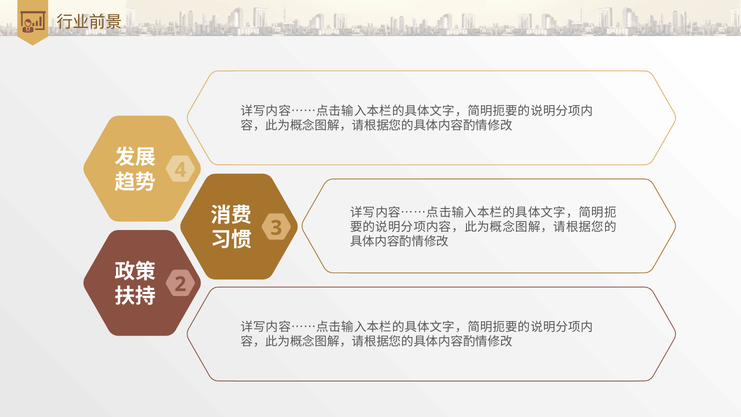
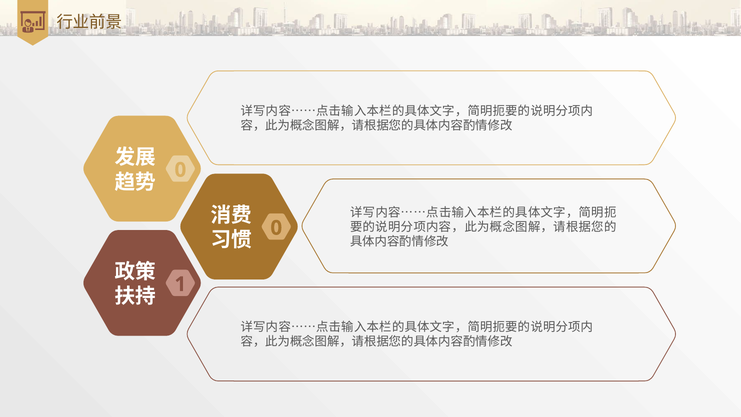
4: 4 -> 0 (180, 170)
3: 3 -> 0 (276, 228)
2: 2 -> 1 (180, 284)
